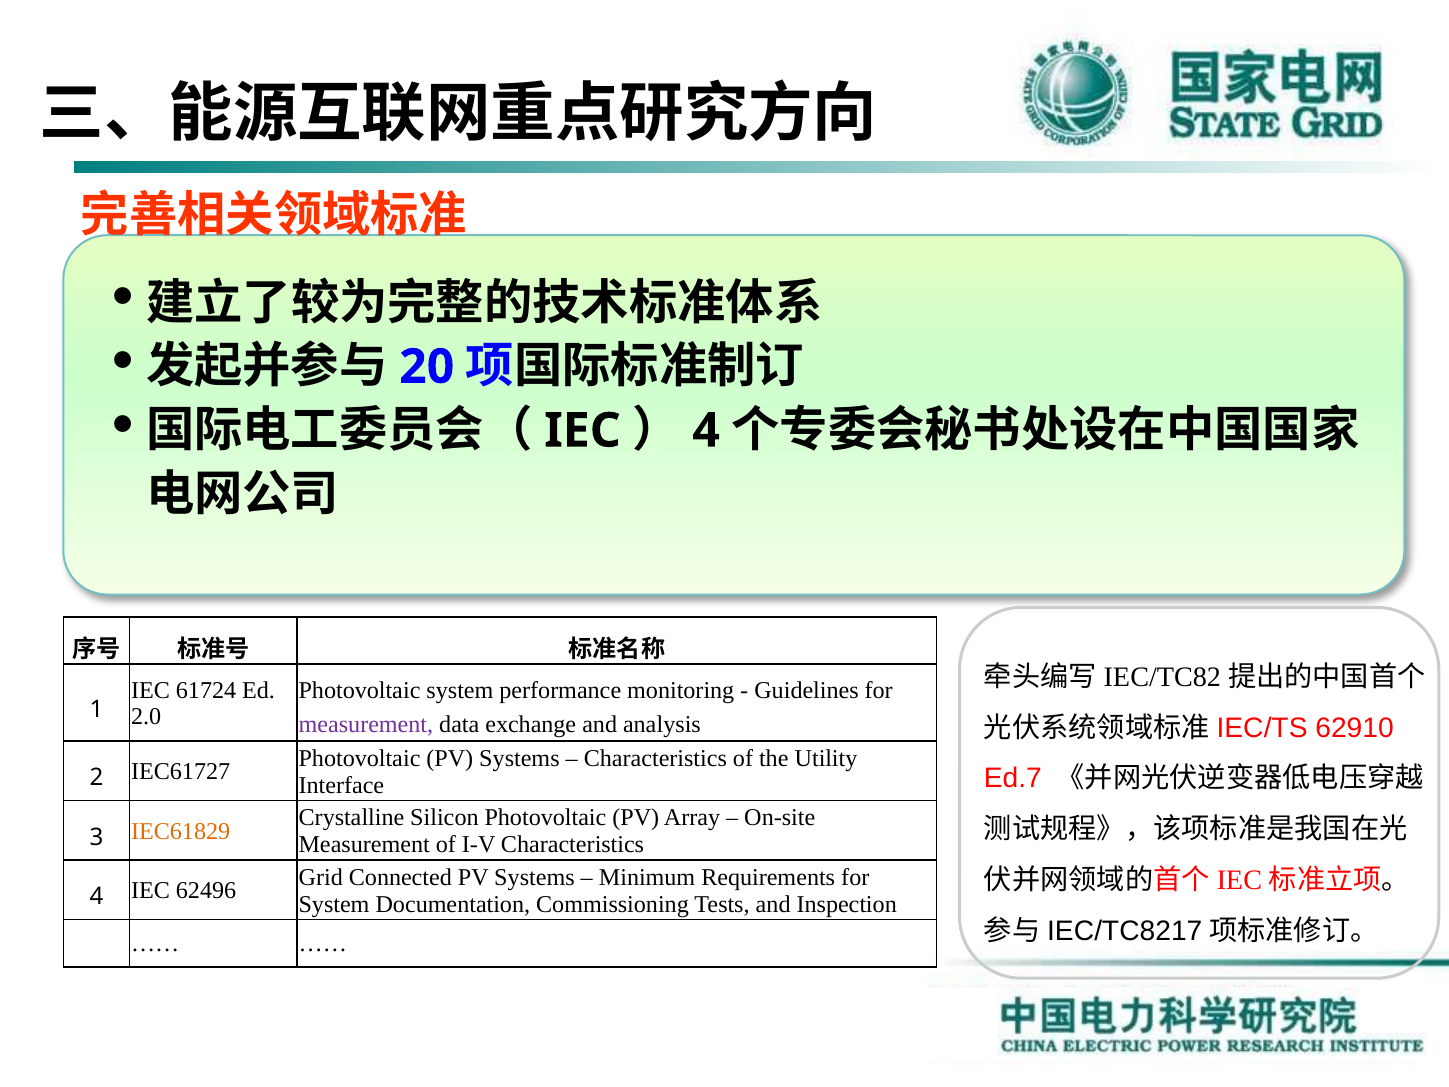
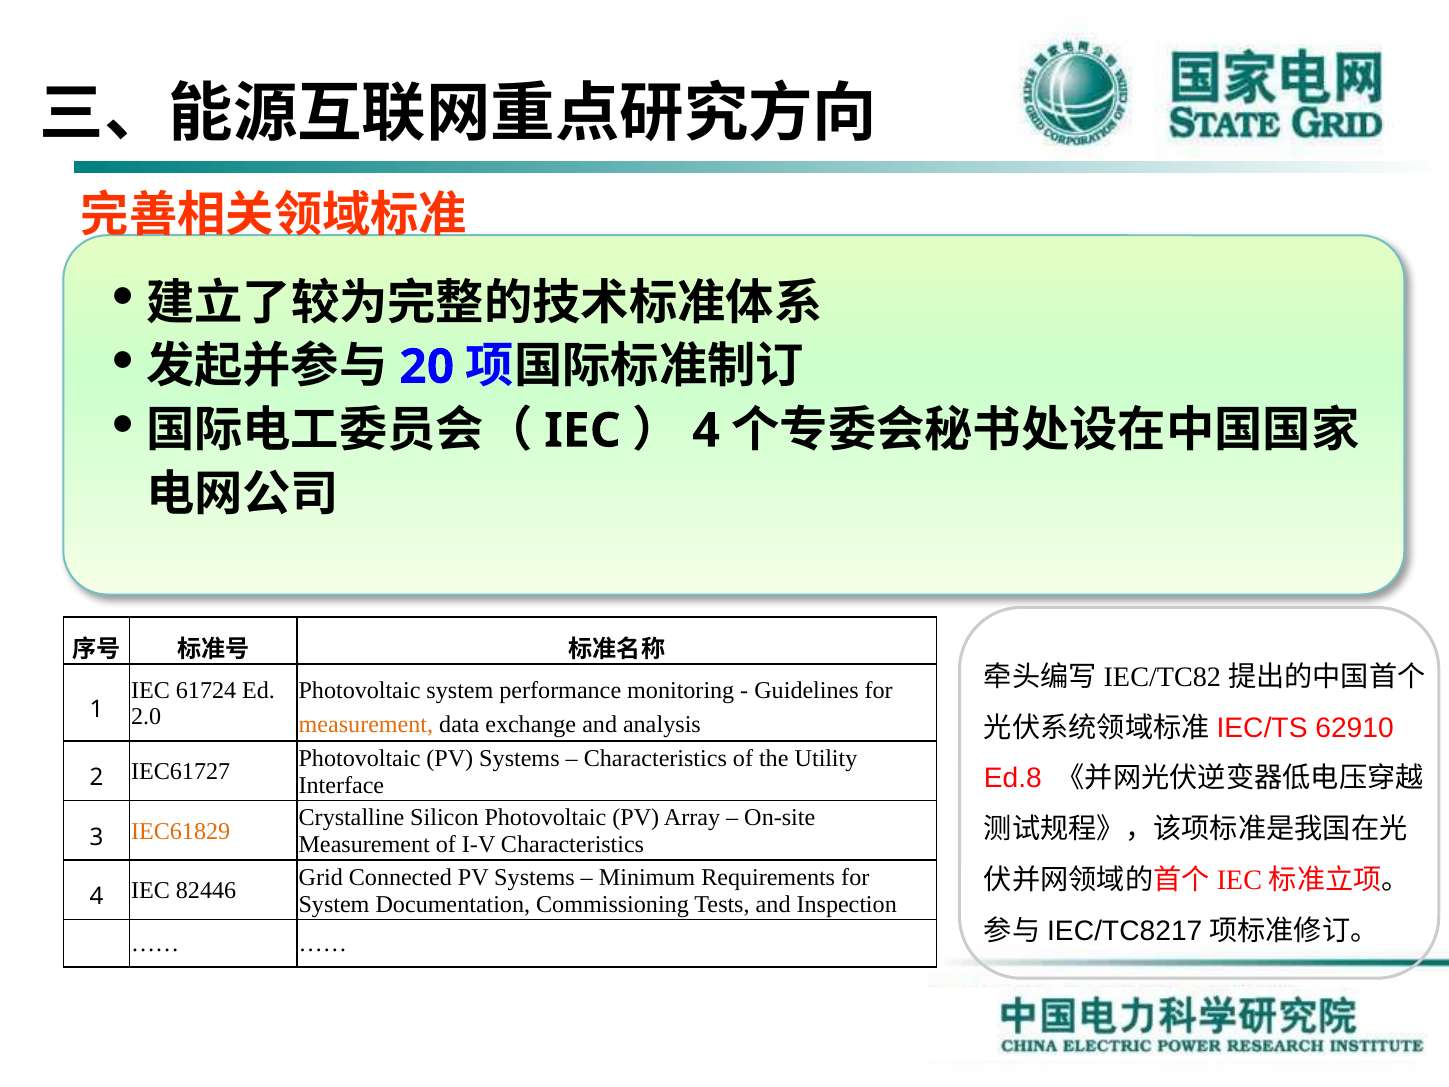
measurement colour: purple -> orange (366, 725)
Ed.7: Ed.7 -> Ed.8 (1013, 778)
62496: 62496 -> 82446 (206, 891)
